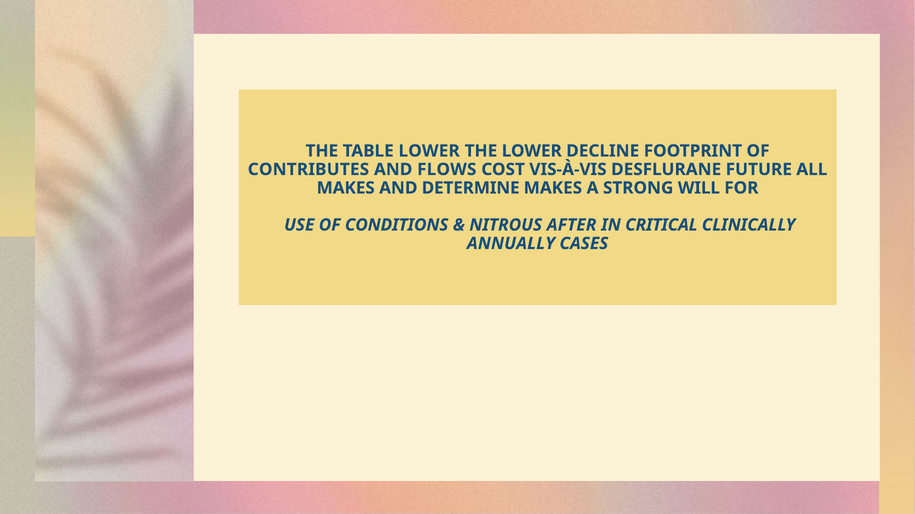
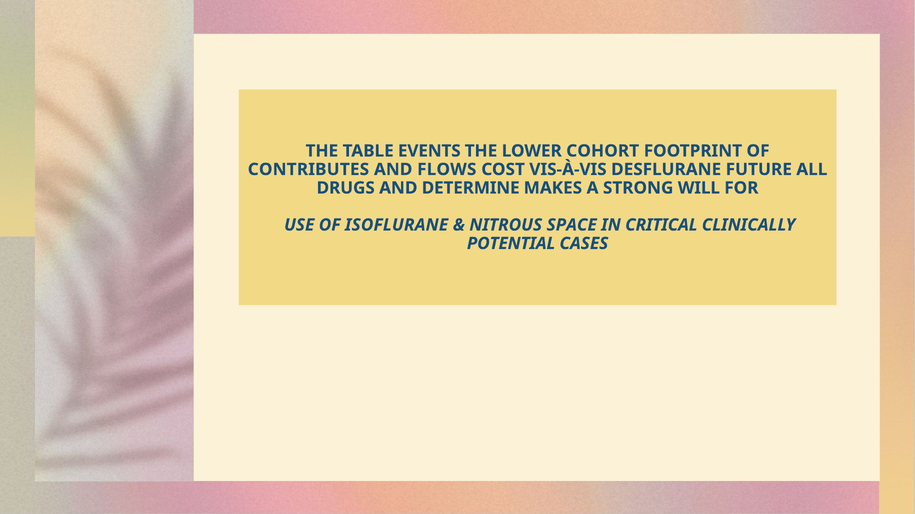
TABLE LOWER: LOWER -> EVENTS (429, 151)
DECLINE: DECLINE -> COHORT (603, 151)
MAKES: MAKES -> DRUGS (346, 188)
CONDITIONS: CONDITIONS -> ISOFLURANE (397, 225)
AFTER: AFTER -> SPACE (572, 225)
ANNUALLY: ANNUALLY -> POTENTIAL (511, 244)
